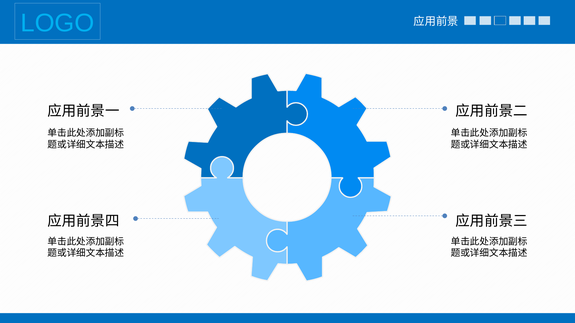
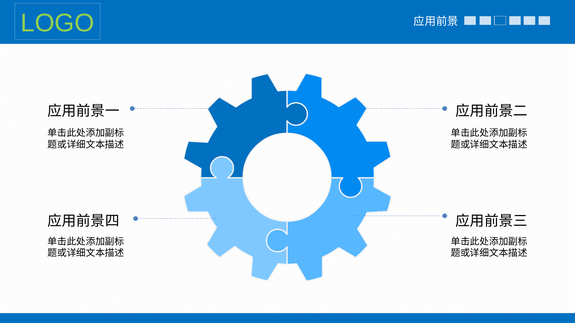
LOGO colour: light blue -> light green (57, 23)
